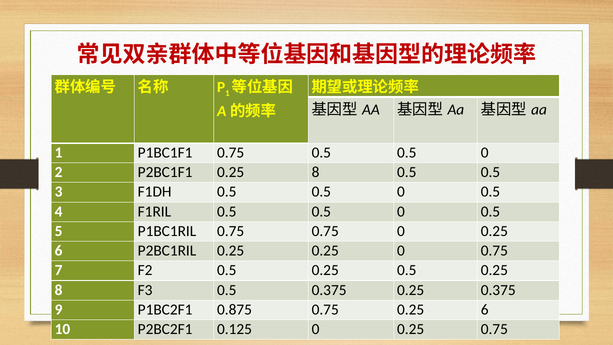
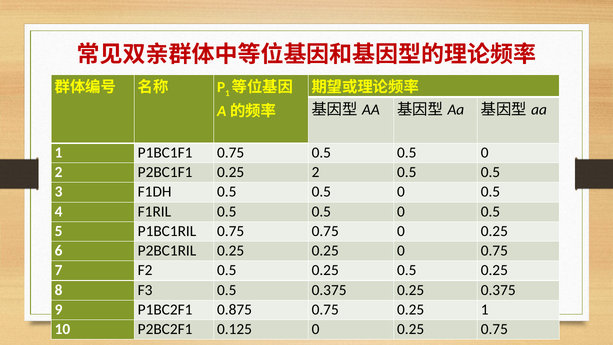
P2BC1F1 0.25 8: 8 -> 2 (316, 172)
0.75 0.25 6: 6 -> 1 (485, 309)
